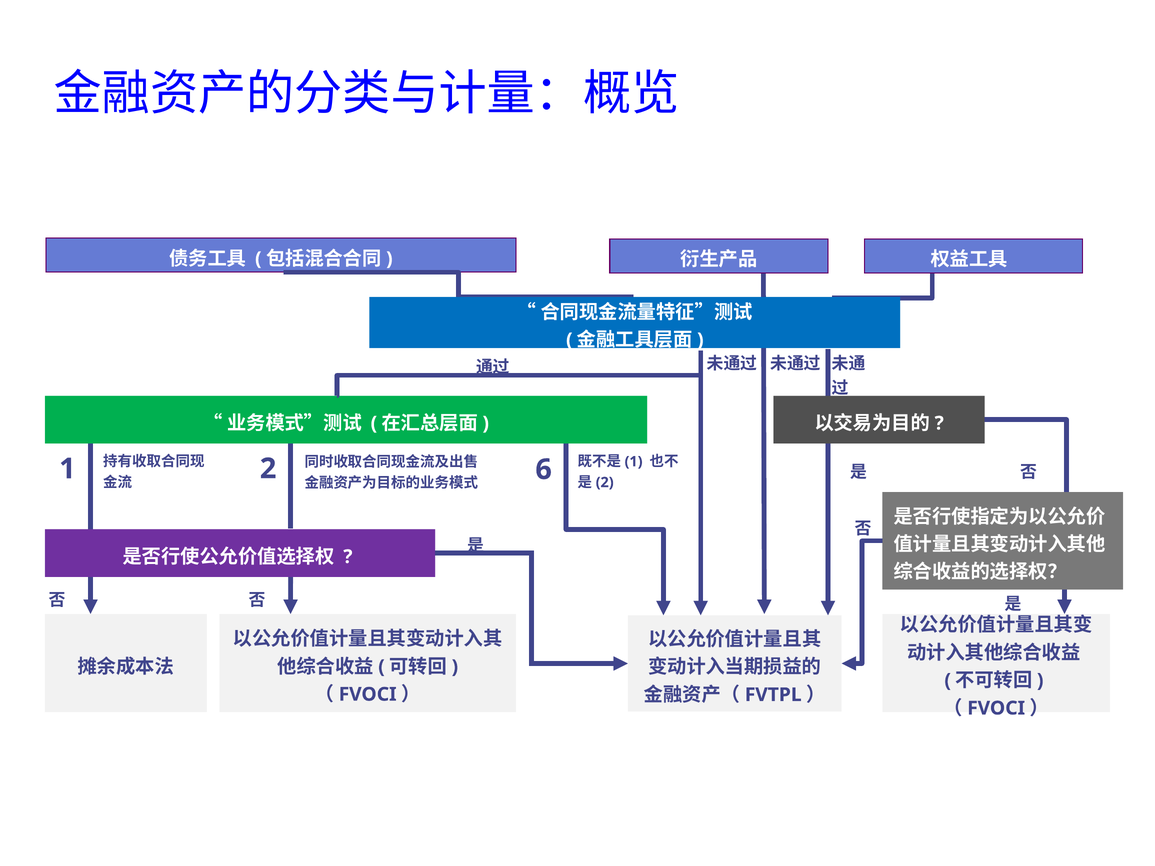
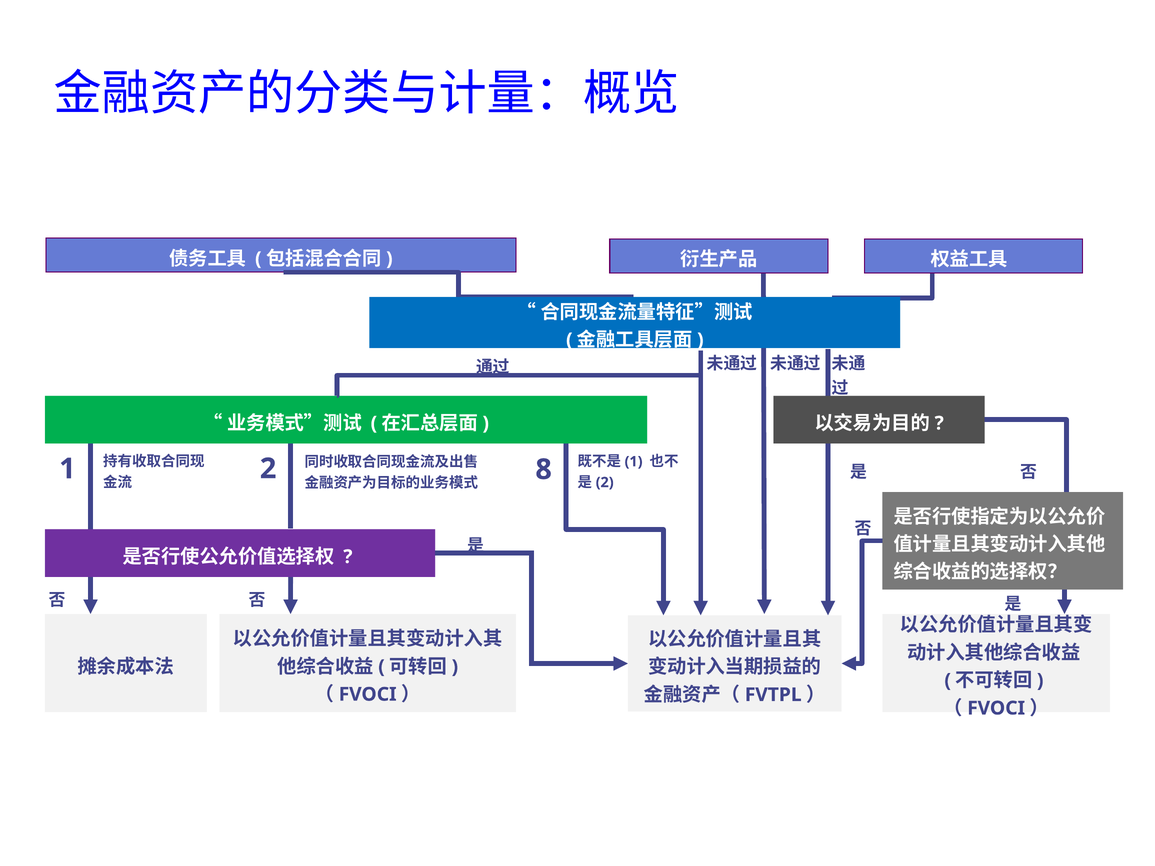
6: 6 -> 8 (544, 470)
